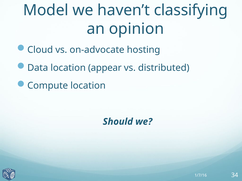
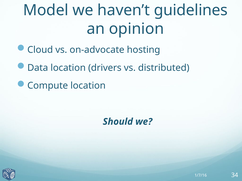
classifying: classifying -> guidelines (191, 10)
appear: appear -> drivers (105, 68)
